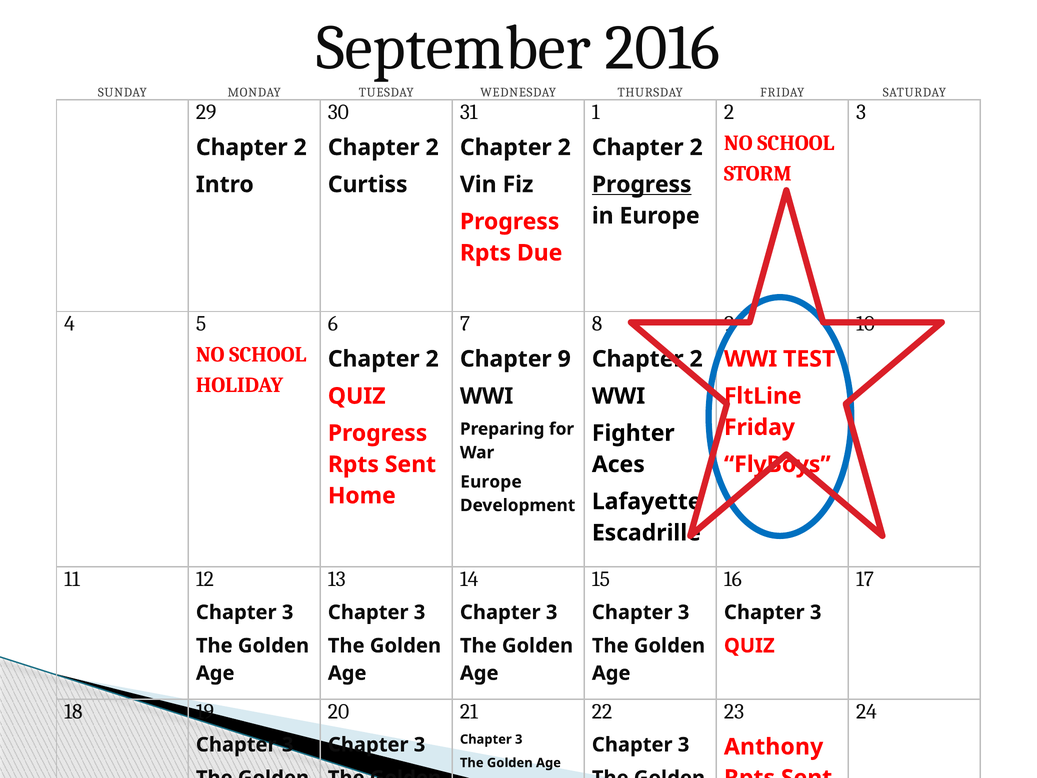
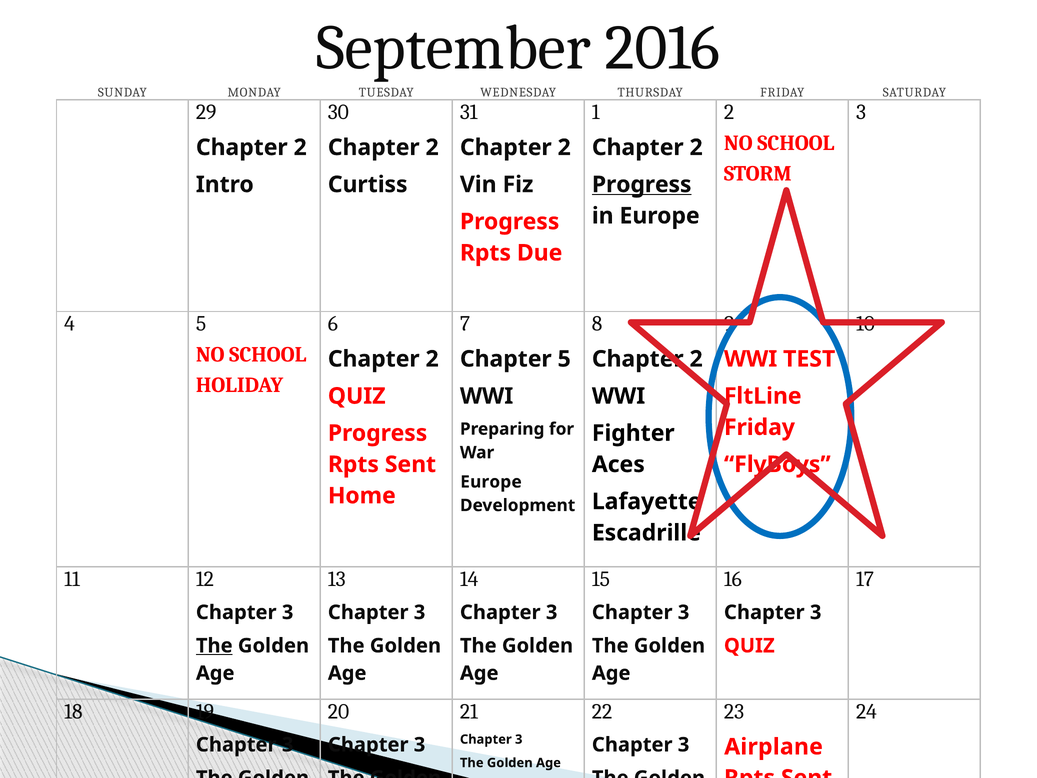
Chapter 9: 9 -> 5 (564, 359)
The underline: none -> present (214, 646)
Anthony: Anthony -> Airplane (774, 747)
